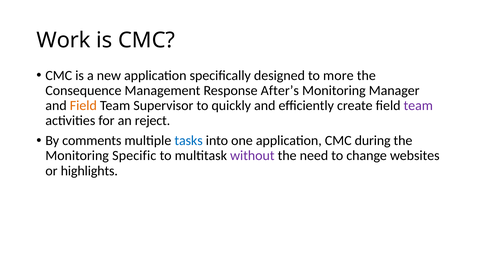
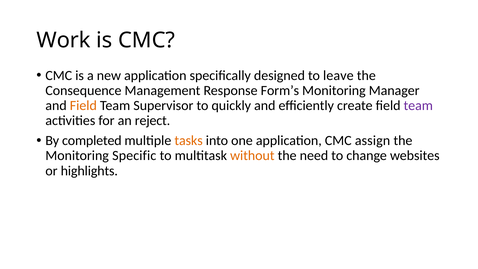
more: more -> leave (338, 75)
After’s: After’s -> Form’s (280, 91)
comments: comments -> completed (92, 141)
tasks colour: blue -> orange (189, 141)
during: during -> assign (373, 141)
without colour: purple -> orange (252, 156)
